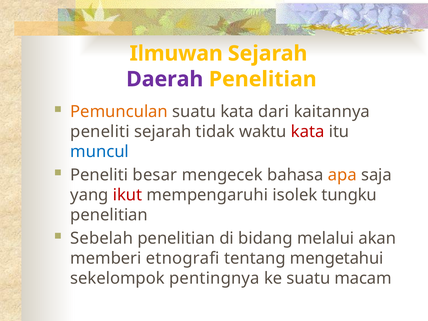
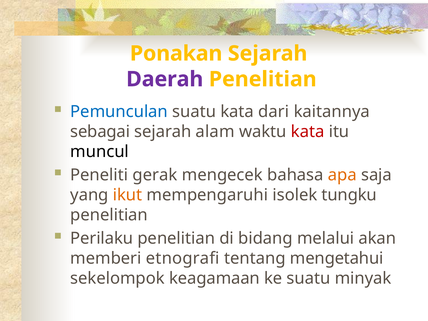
Ilmuwan: Ilmuwan -> Ponakan (176, 54)
Pemunculan colour: orange -> blue (119, 112)
peneliti: peneliti -> sebagai (100, 132)
tidak: tidak -> alam (215, 132)
muncul colour: blue -> black (100, 152)
besar: besar -> gerak (155, 175)
ikut colour: red -> orange (128, 195)
Sebelah: Sebelah -> Perilaku (102, 238)
pentingnya: pentingnya -> keagamaan (215, 278)
macam: macam -> minyak (363, 278)
